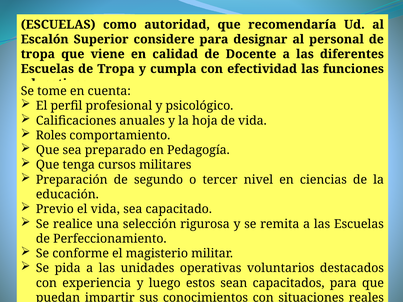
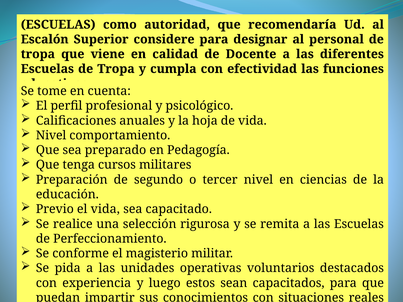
Roles: Roles -> Nivel (51, 136)
